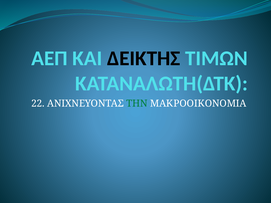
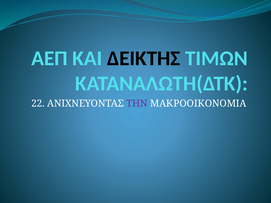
ΤΗΝ colour: green -> purple (137, 104)
